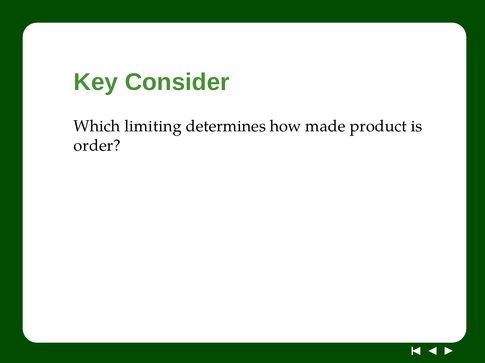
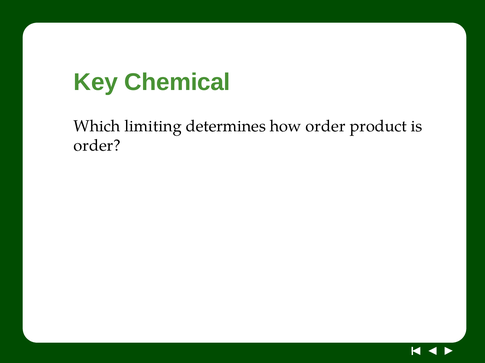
Consider: Consider -> Chemical (177, 83)
how made: made -> order (325, 126)
